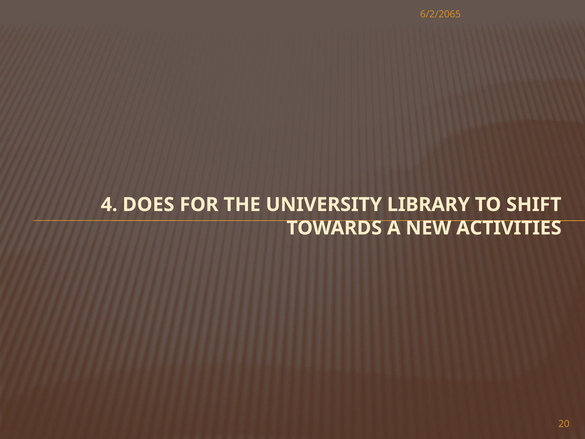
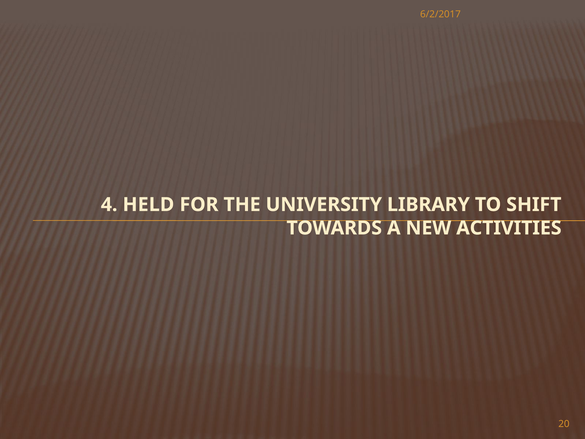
6/2/2065: 6/2/2065 -> 6/2/2017 (440, 14)
DOES: DOES -> HELD (148, 204)
